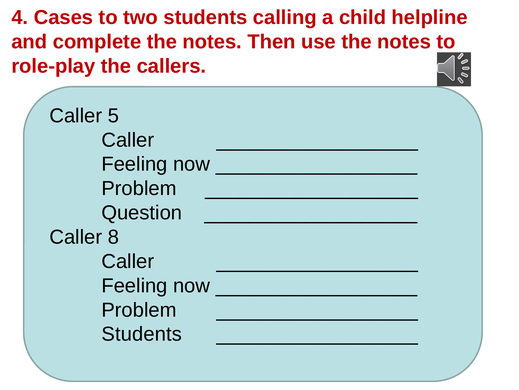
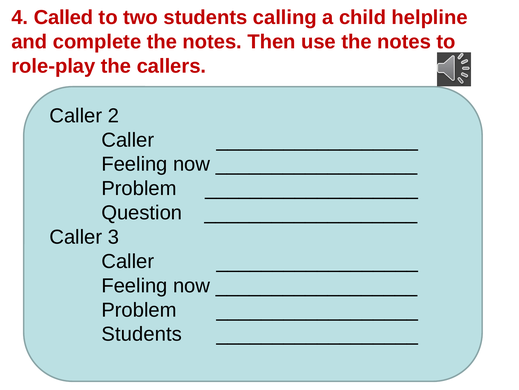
Cases: Cases -> Called (64, 18)
5: 5 -> 2 (113, 116)
8: 8 -> 3 (113, 237)
